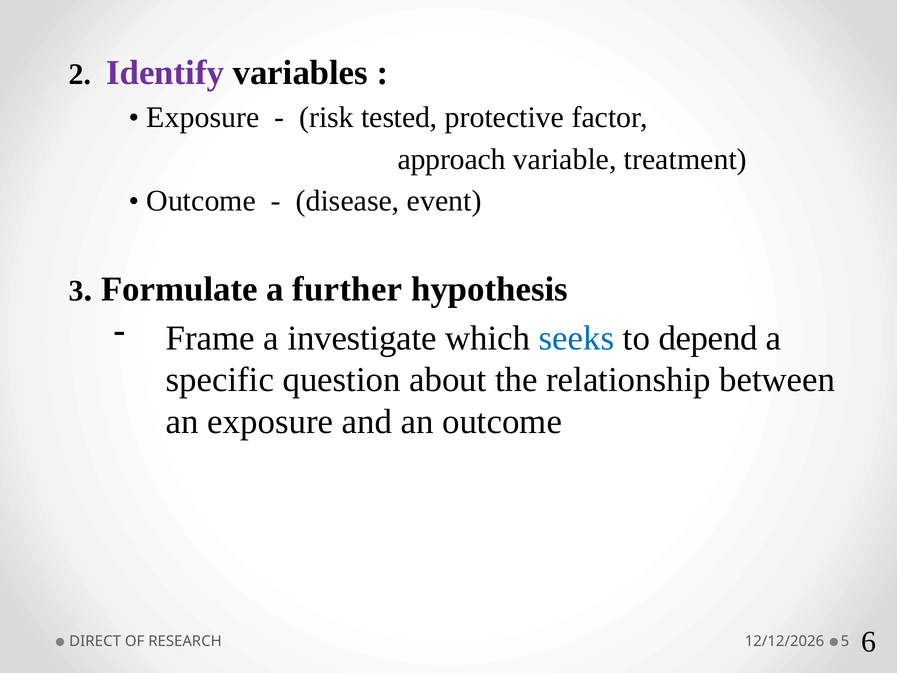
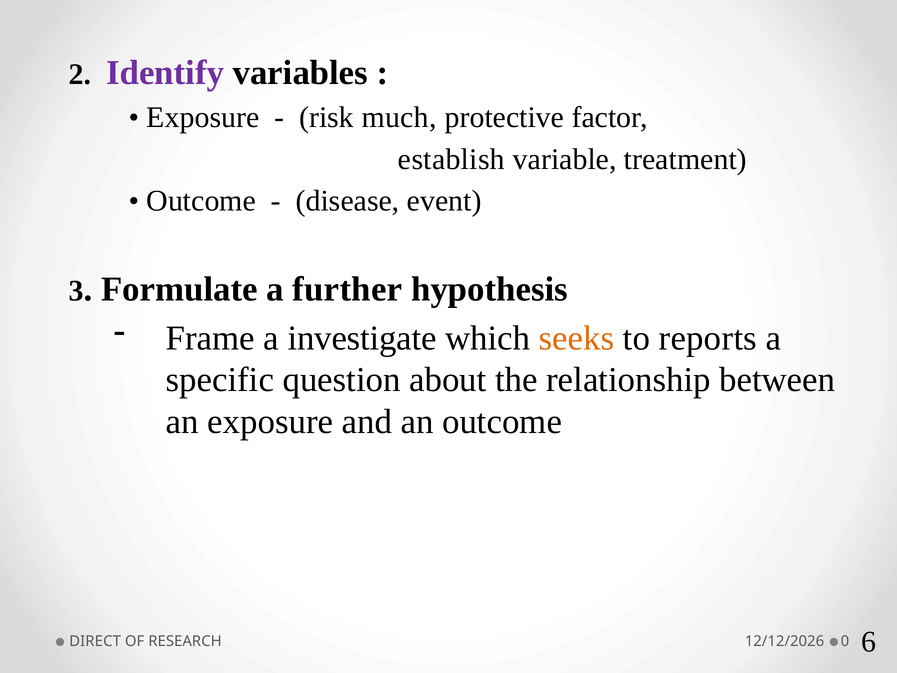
tested: tested -> much (399, 117)
approach: approach -> establish (451, 159)
seeks colour: blue -> orange (577, 338)
depend: depend -> reports (708, 338)
5: 5 -> 0 (845, 641)
